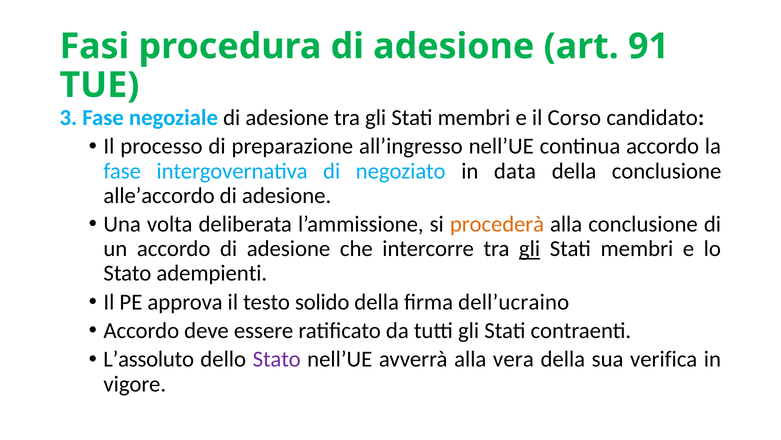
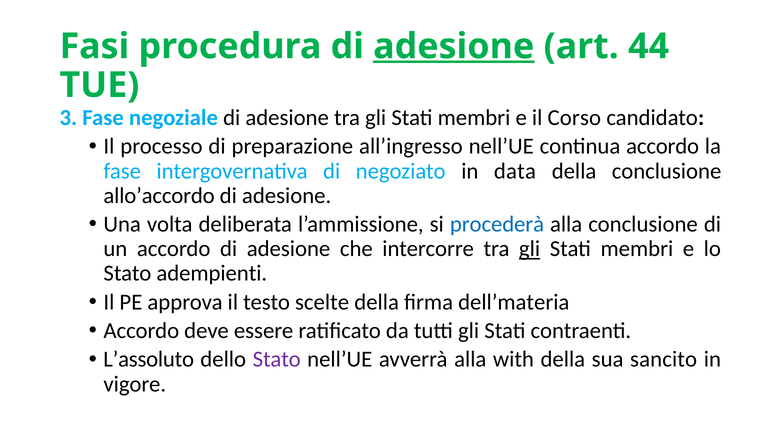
adesione underline: none -> present (454, 46)
91: 91 -> 44 (649, 46)
alle’accordo: alle’accordo -> allo’accordo (159, 195)
procederà colour: orange -> blue (497, 224)
solido: solido -> scelte (322, 302)
dell’ucraino: dell’ucraino -> dell’materia (514, 302)
vera: vera -> with (513, 359)
verifica: verifica -> sancito (664, 359)
